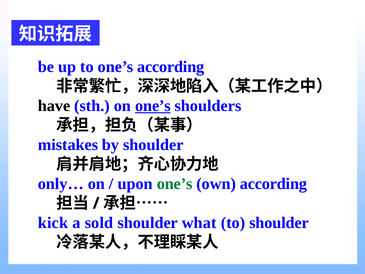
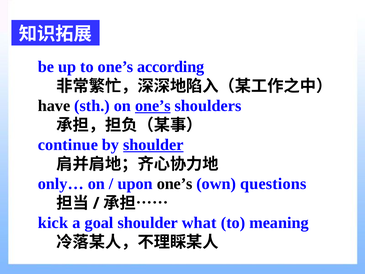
mistakes: mistakes -> continue (68, 145)
shoulder underline: none -> present (153, 145)
one’s colour: green -> black (175, 184)
own according: according -> questions (273, 184)
sold: sold -> goal (99, 223)
to shoulder: shoulder -> meaning (279, 223)
